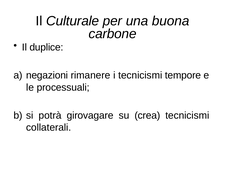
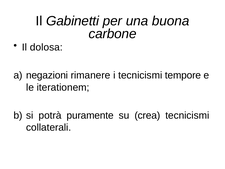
Culturale: Culturale -> Gabinetti (73, 21)
duplice: duplice -> dolosa (46, 47)
processuali: processuali -> iterationem (63, 87)
girovagare: girovagare -> puramente (90, 115)
